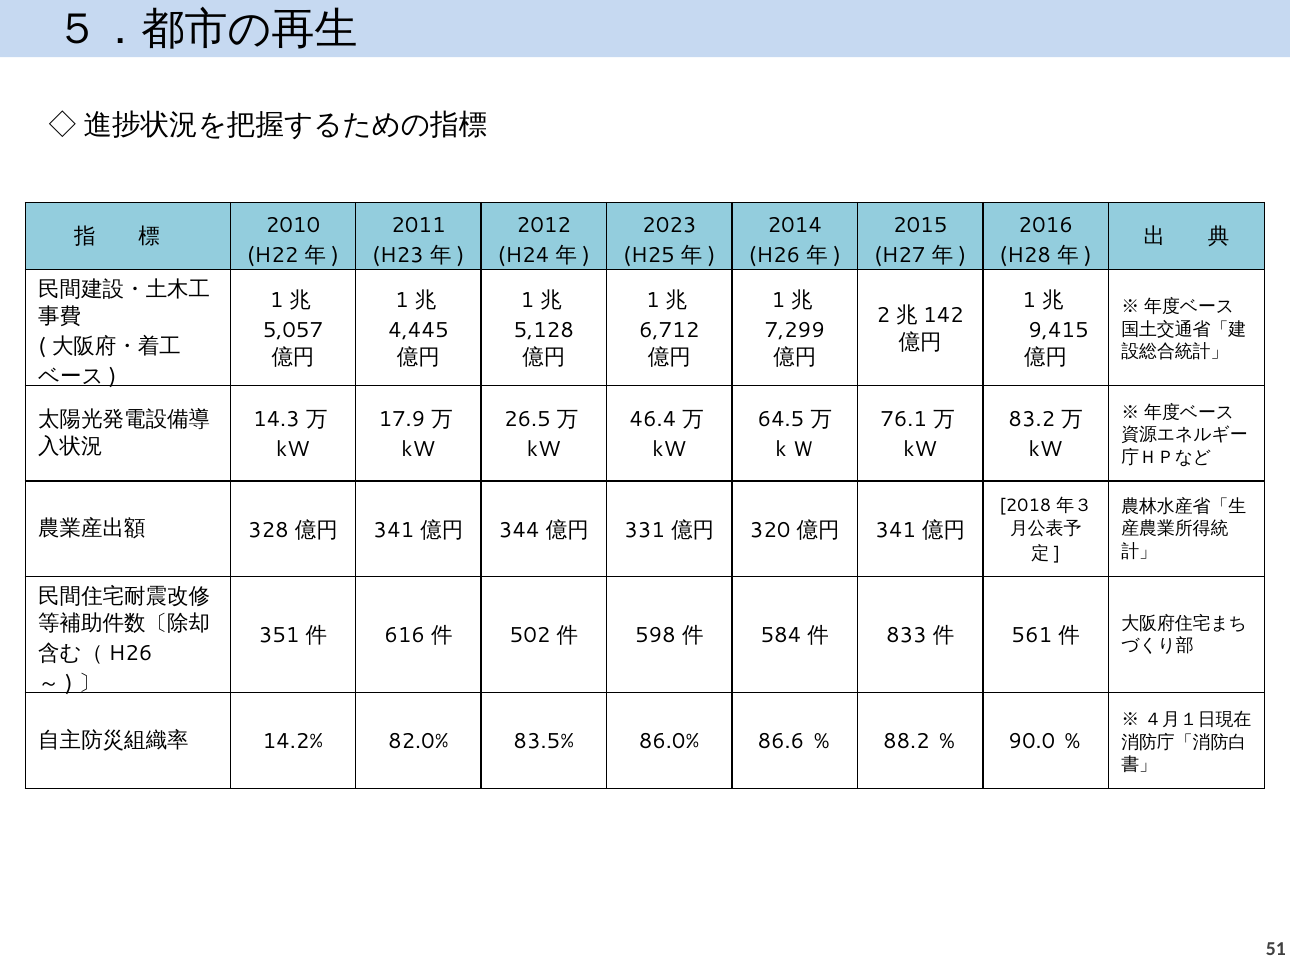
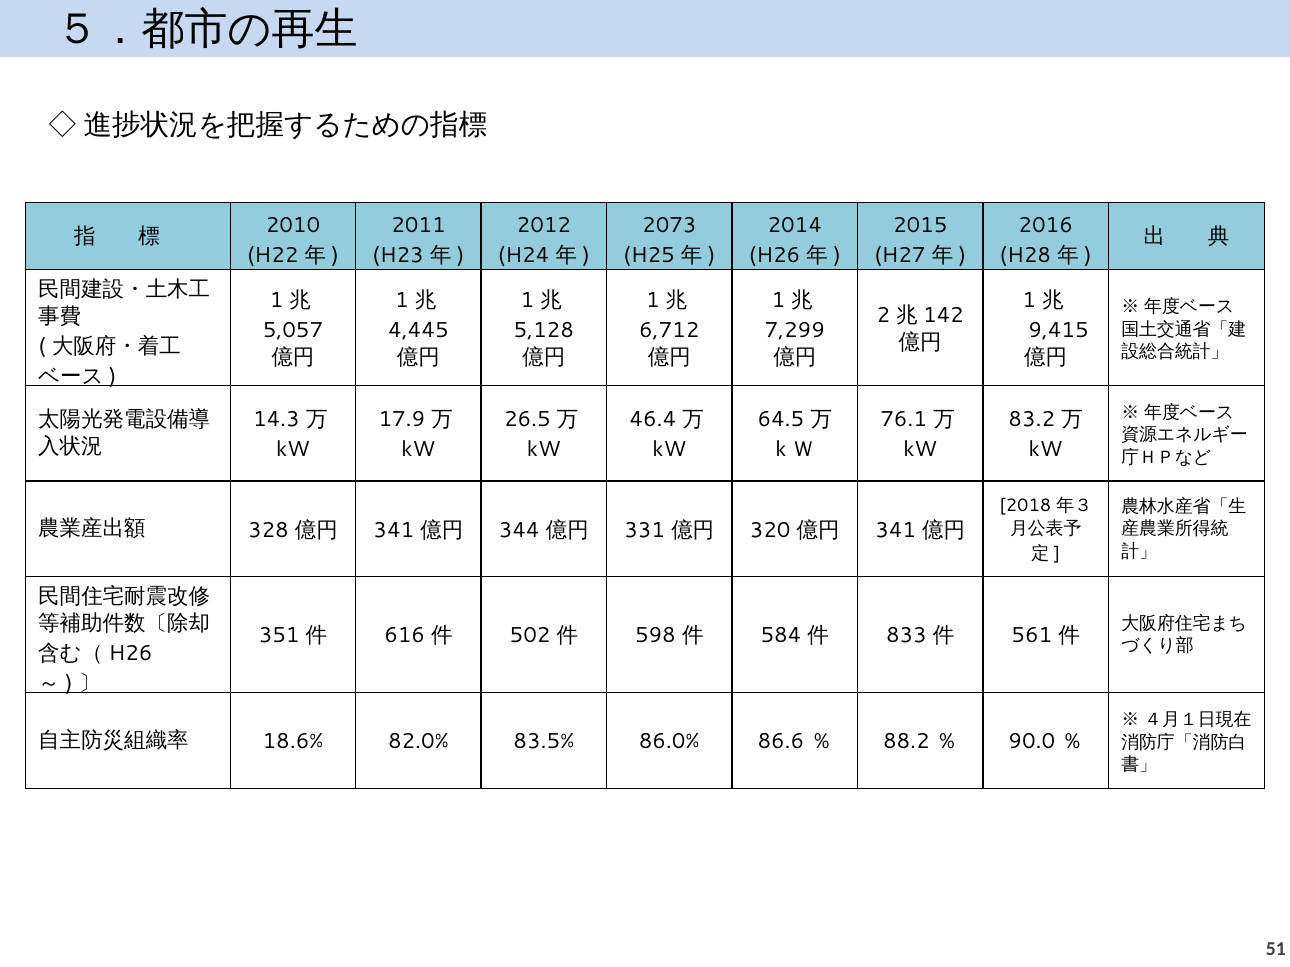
2023: 2023 -> 2073 (669, 225)
14.2%: 14.2% -> 18.6% (293, 742)
